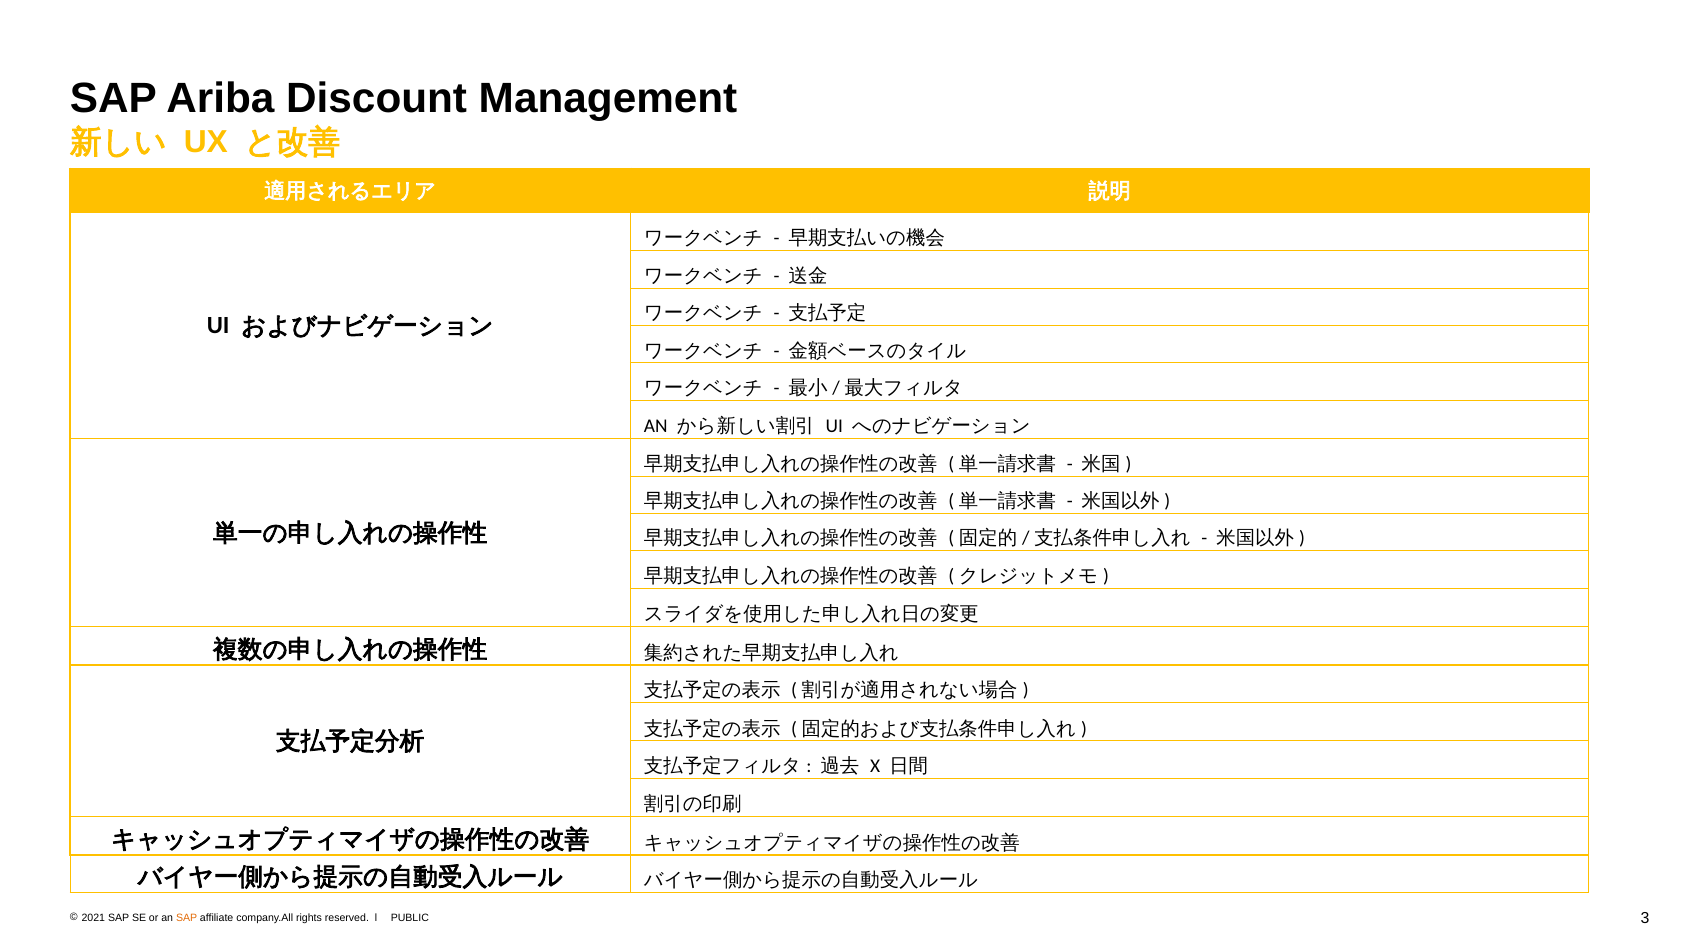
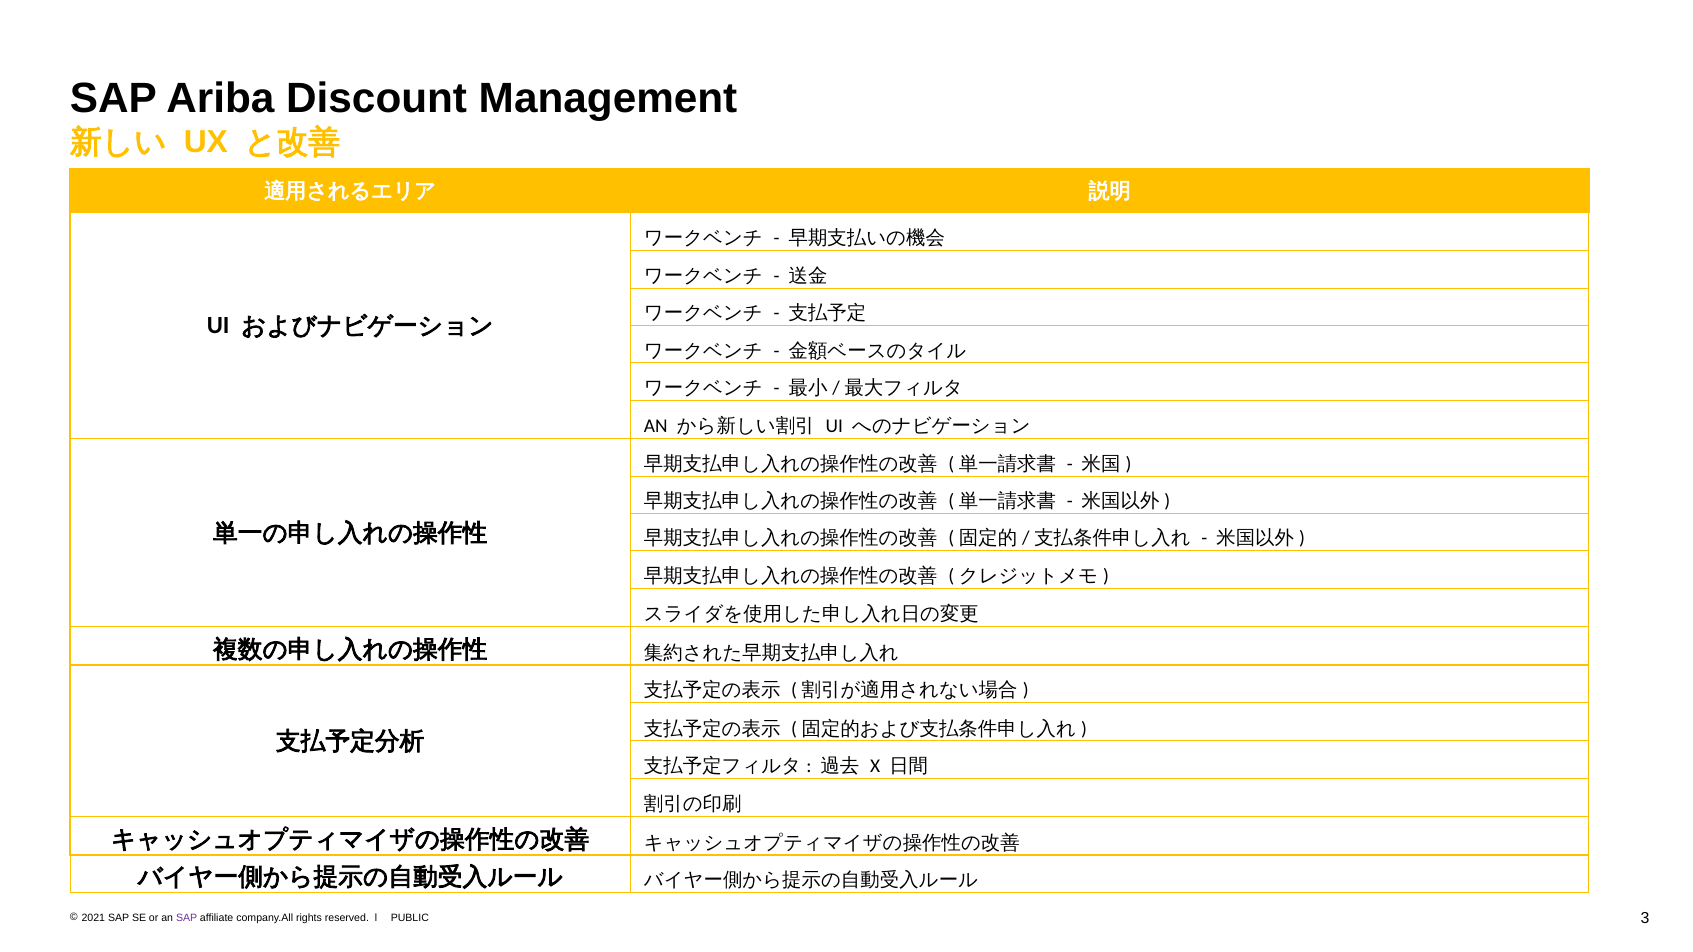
SAP colour: orange -> purple (187, 918)
